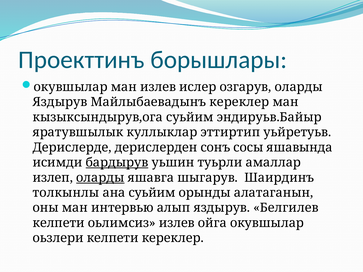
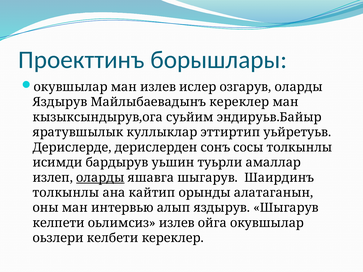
сосы яшавында: яшавында -> толкынлы (299, 148)
бардырув underline: present -> none (117, 163)
ана суьйим: суьйим -> кайтип (152, 193)
яздырув Белгилев: Белгилев -> Шыгарув (286, 208)
оьзлери келпети: келпети -> келбети (113, 238)
